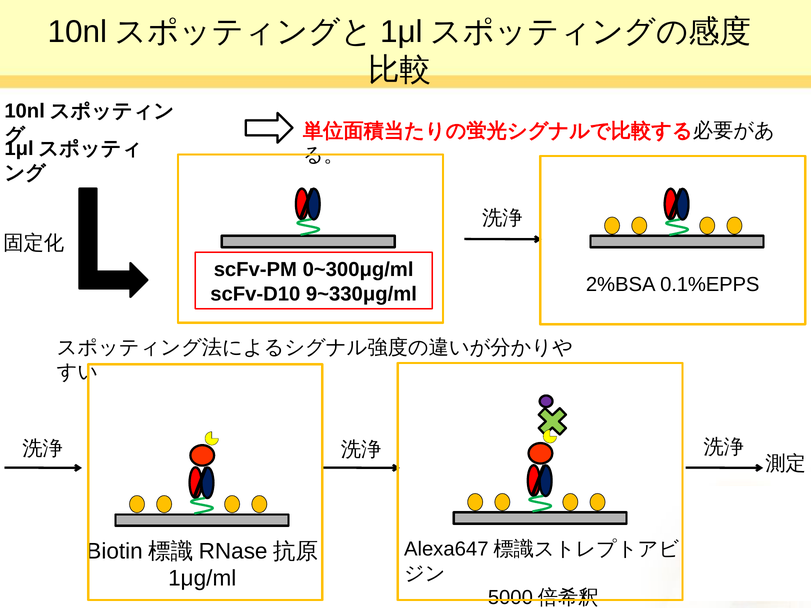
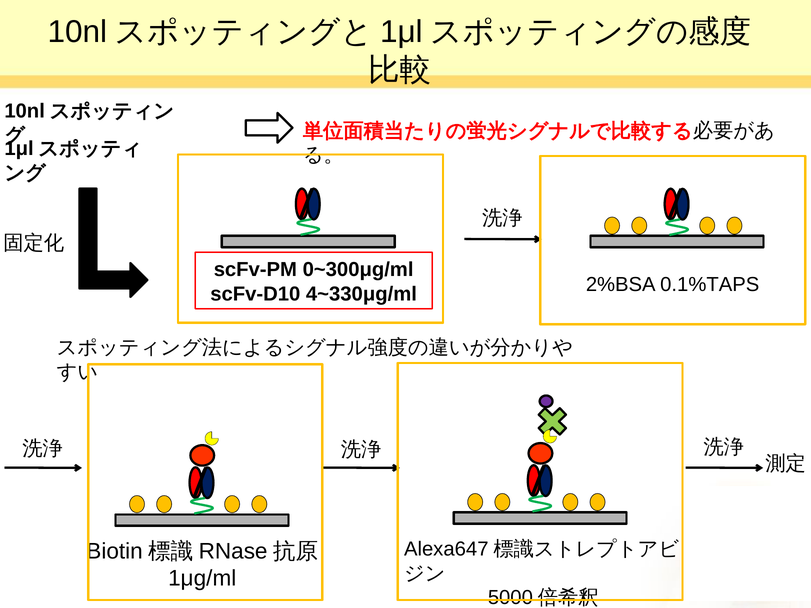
0.1%EPPS: 0.1%EPPS -> 0.1%TAPS (710, 285)
9~330μg/ml: 9~330μg/ml -> 4~330μg/ml (361, 294)
